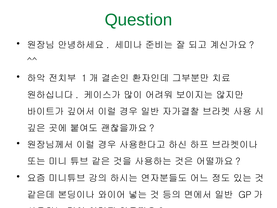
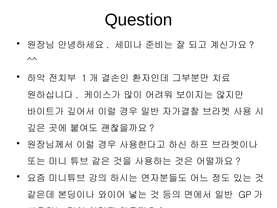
Question colour: green -> black (138, 20)
